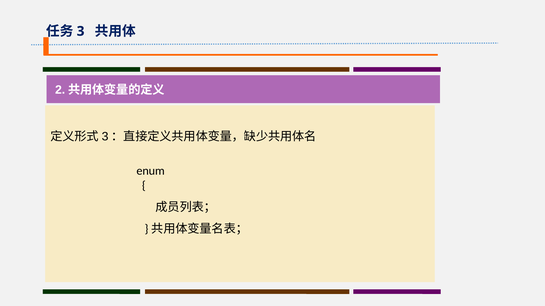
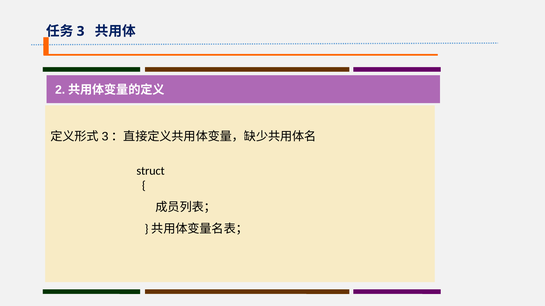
enum: enum -> struct (151, 171)
